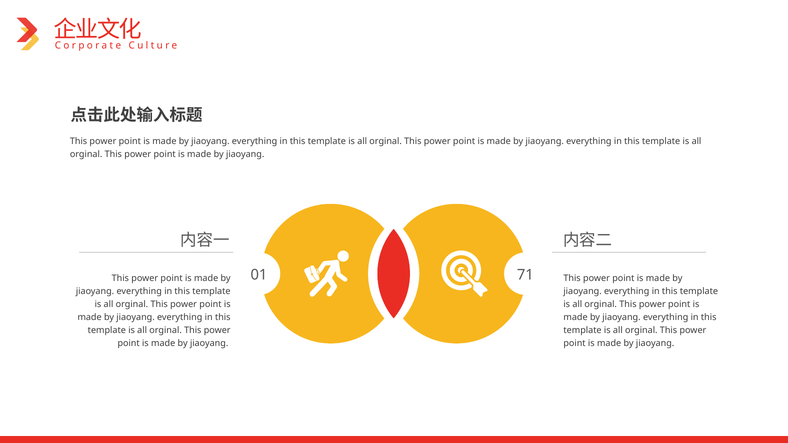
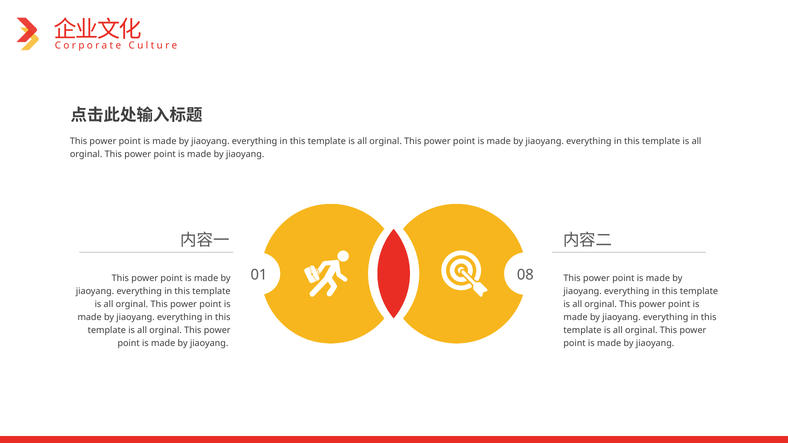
71: 71 -> 08 (525, 275)
